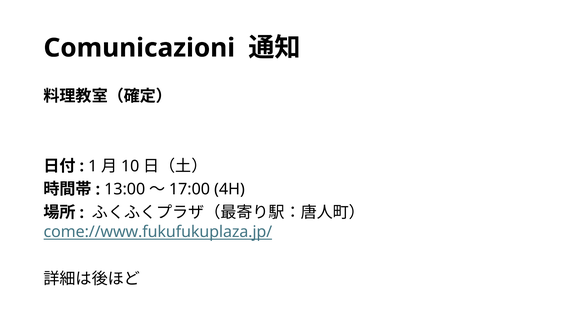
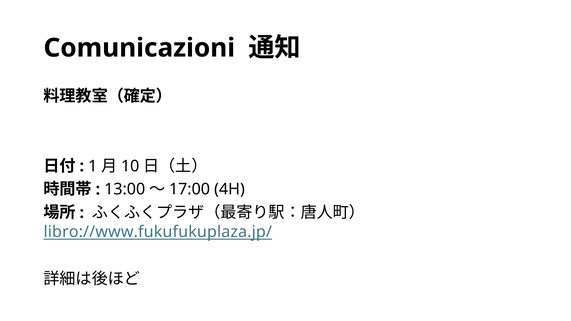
come://www.fukufukuplaza.jp/: come://www.fukufukuplaza.jp/ -> libro://www.fukufukuplaza.jp/ (158, 232)
